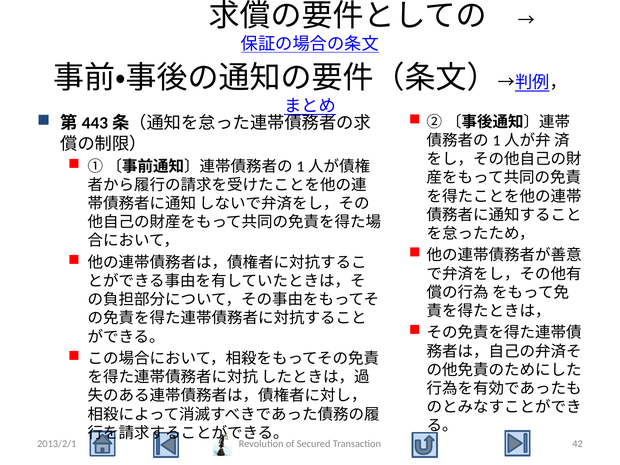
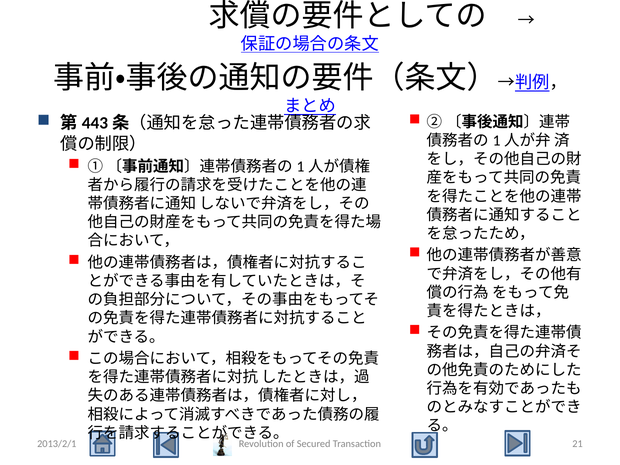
42: 42 -> 21 (578, 444)
